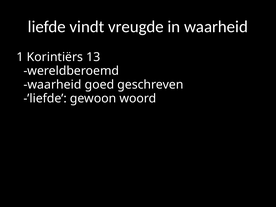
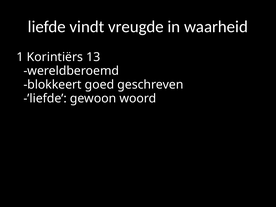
waarheid: waarheid -> blokkeert (53, 85)
